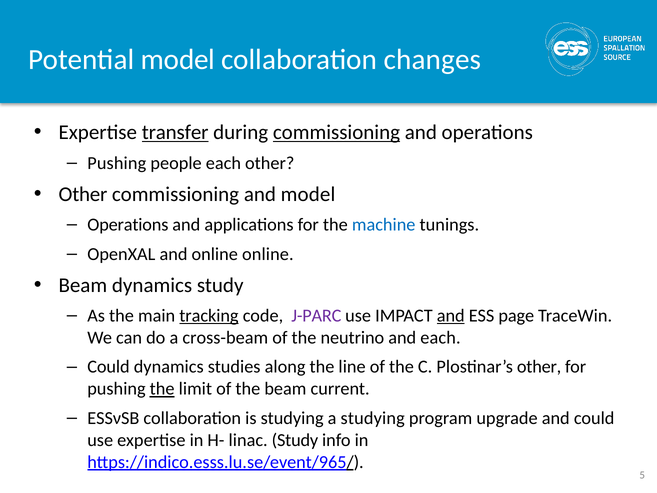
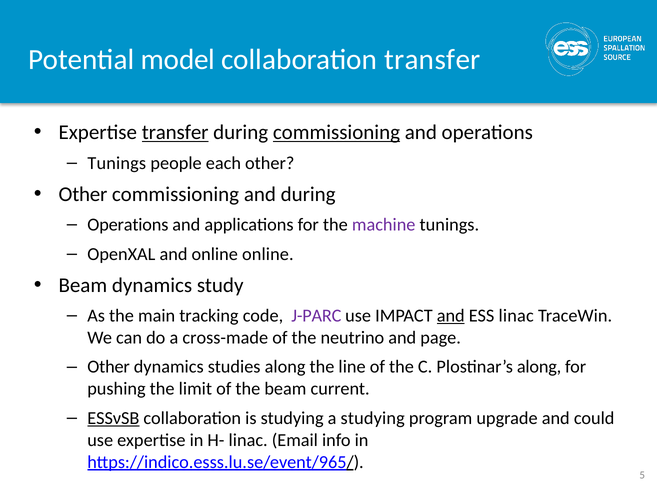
collaboration changes: changes -> transfer (432, 60)
Pushing: Pushing -> Tunings (117, 163)
and model: model -> during (308, 194)
machine colour: blue -> purple (384, 225)
tracking underline: present -> none (209, 316)
ESS page: page -> linac (516, 316)
cross-beam: cross-beam -> cross-made (225, 338)
and each: each -> page (441, 338)
Could: Could -> Other (109, 367)
Plostinar’s other: other -> along (539, 367)
the underline: present -> none (162, 389)
ESSνSB underline: none -> present (113, 418)
linac Study: Study -> Email (295, 440)
